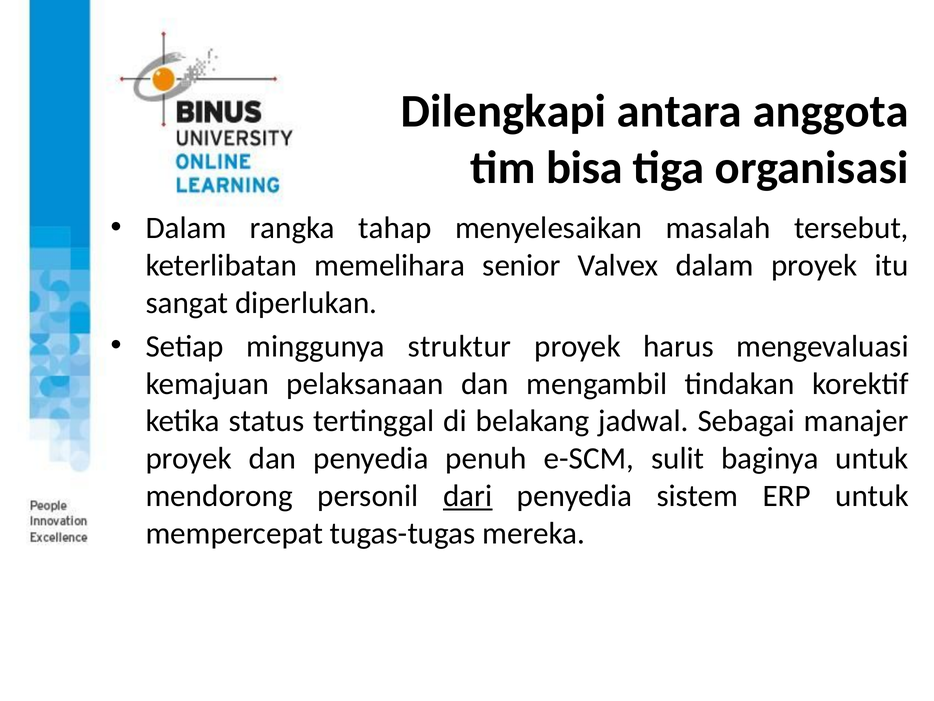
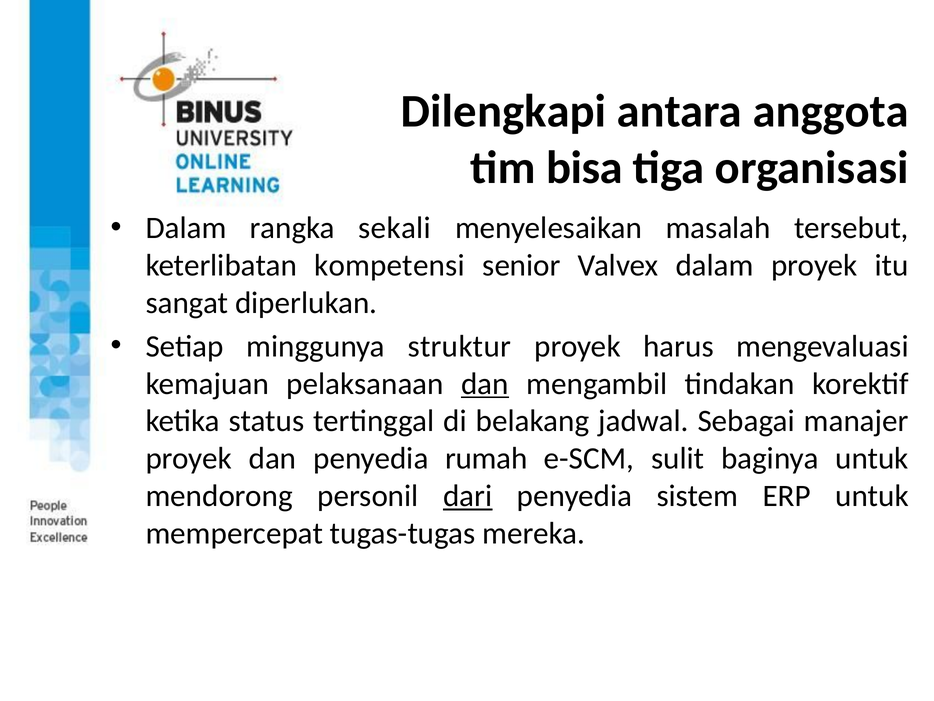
tahap: tahap -> sekali (395, 228)
memelihara: memelihara -> kompetensi (390, 265)
dan underline: none -> present (485, 384)
penuh: penuh -> rumah (486, 458)
